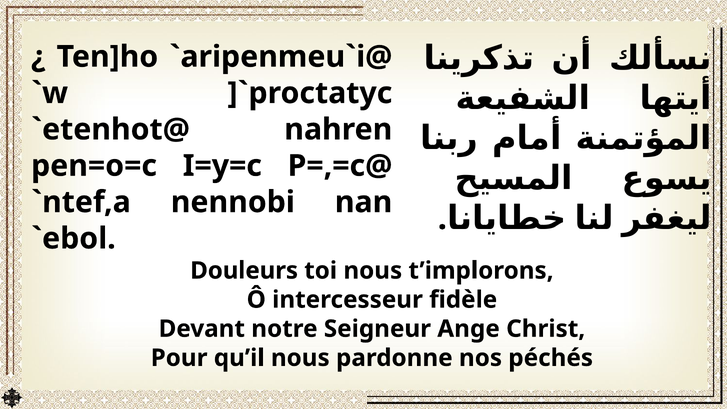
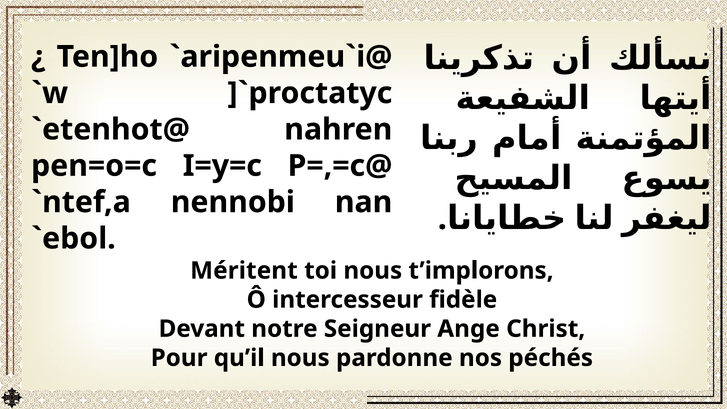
Douleurs: Douleurs -> Méritent (244, 271)
